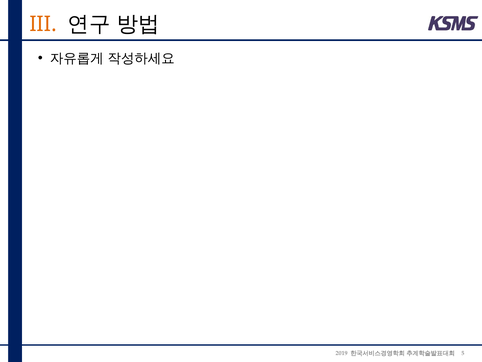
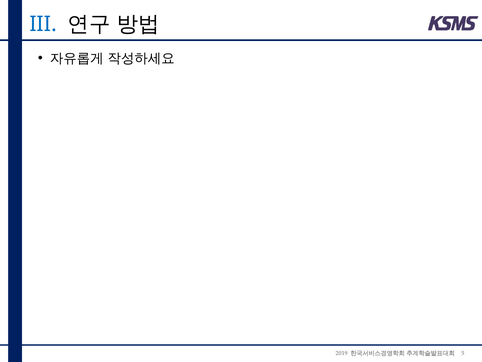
III colour: orange -> blue (43, 24)
